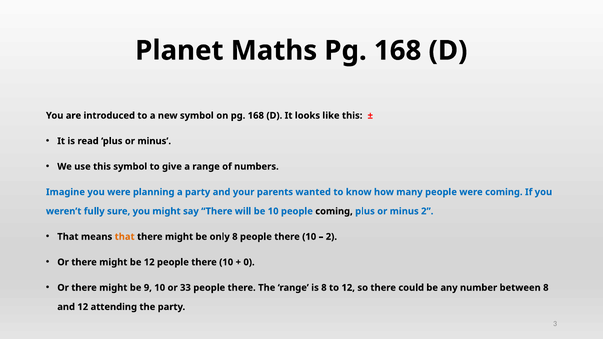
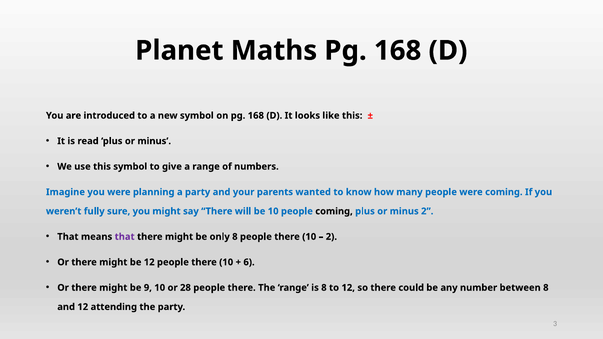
that colour: orange -> purple (125, 237)
0: 0 -> 6 (249, 262)
33: 33 -> 28 (185, 288)
